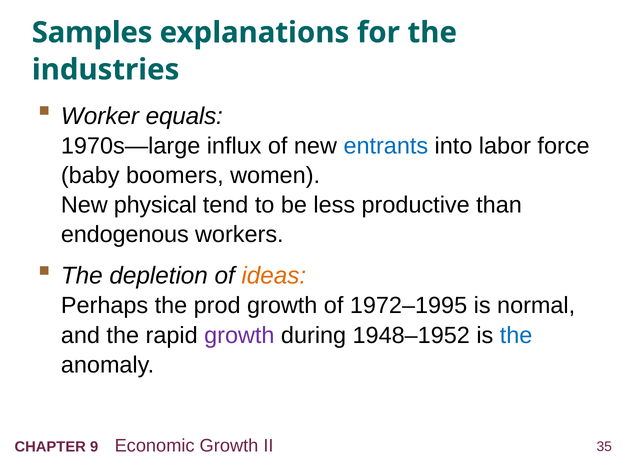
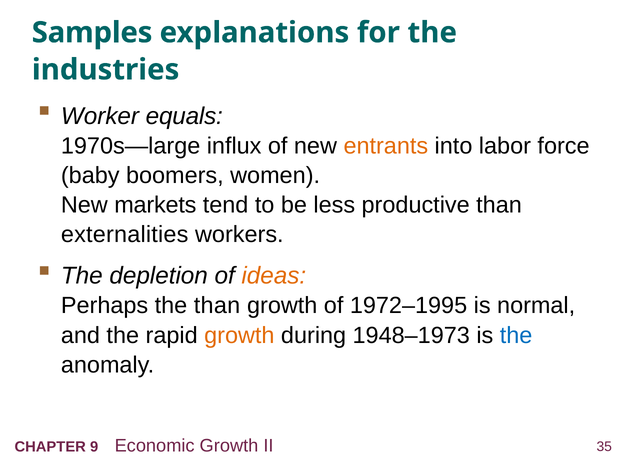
entrants colour: blue -> orange (386, 146)
physical: physical -> markets (155, 206)
endogenous: endogenous -> externalities (125, 235)
the prod: prod -> than (217, 306)
growth colour: purple -> orange (239, 336)
1948–1952: 1948–1952 -> 1948–1973 (411, 336)
